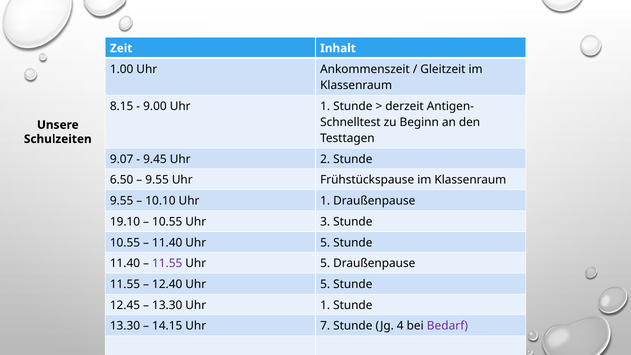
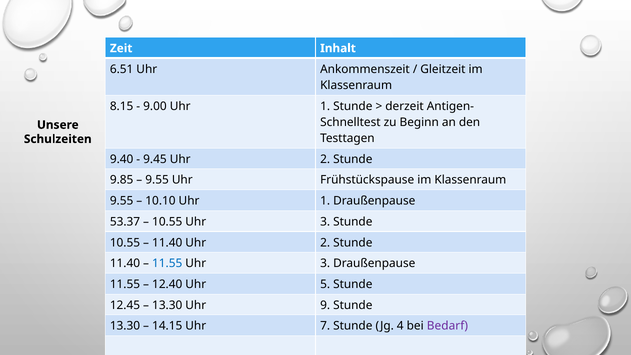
1.00: 1.00 -> 6.51 (122, 69)
9.07: 9.07 -> 9.40 (122, 159)
6.50: 6.50 -> 9.85 (122, 180)
19.10: 19.10 -> 53.37 (125, 222)
11.40 Uhr 5: 5 -> 2 (325, 243)
11.55 colour: purple -> blue (167, 263)
5: 5 -> 3 (325, 263)
13.30 Uhr 1: 1 -> 9 (325, 305)
